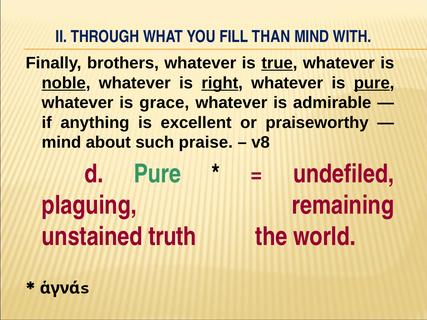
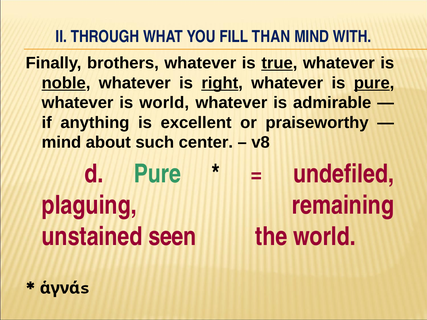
is grace: grace -> world (164, 103)
praise: praise -> center (206, 143)
truth: truth -> seen (172, 237)
